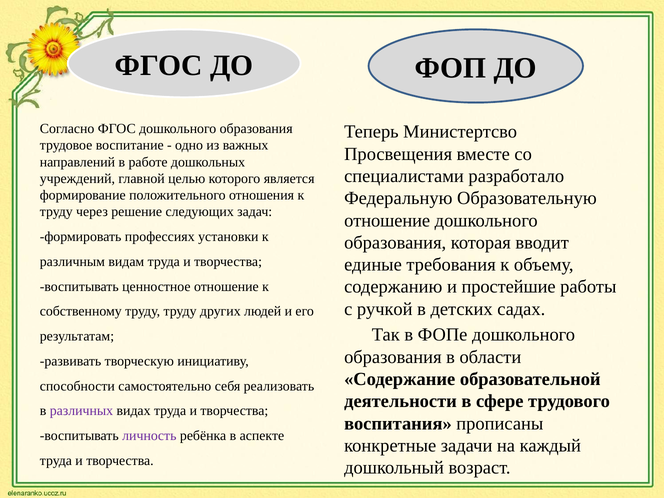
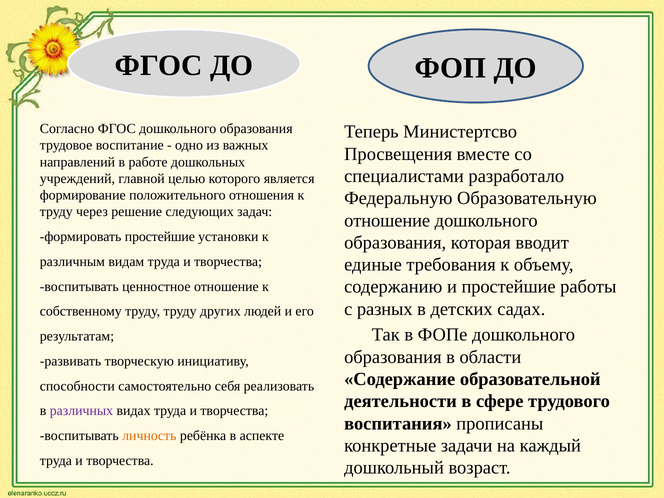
формировать профессиях: профессиях -> простейшие (160, 237)
ручкой: ручкой -> разных (385, 309)
личность colour: purple -> orange (149, 436)
